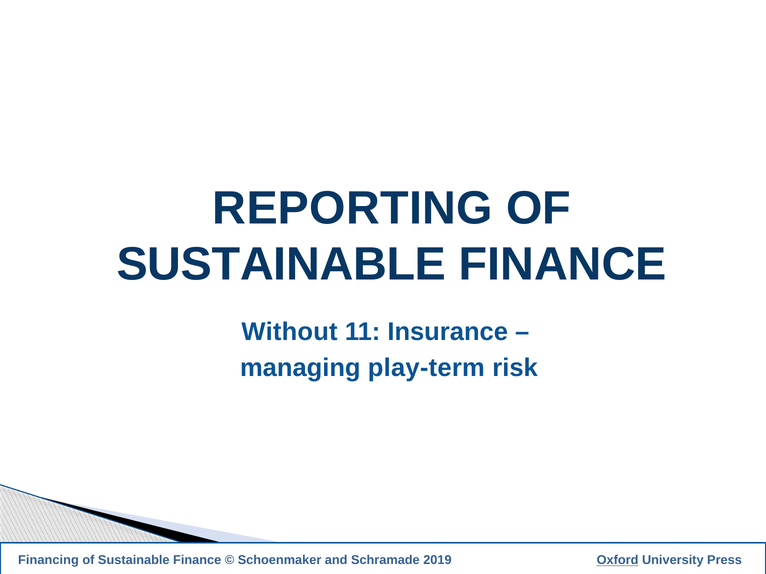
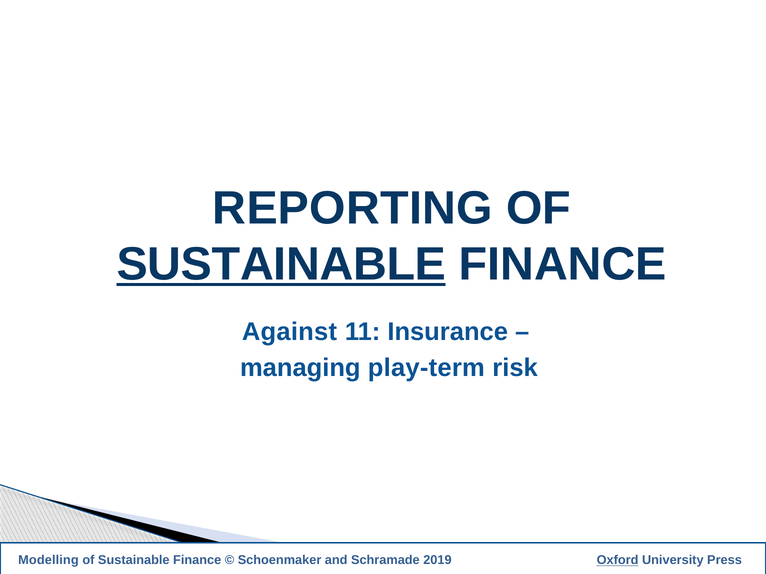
SUSTAINABLE underline: none -> present (281, 265)
Without: Without -> Against (289, 332)
Financing: Financing -> Modelling (48, 561)
